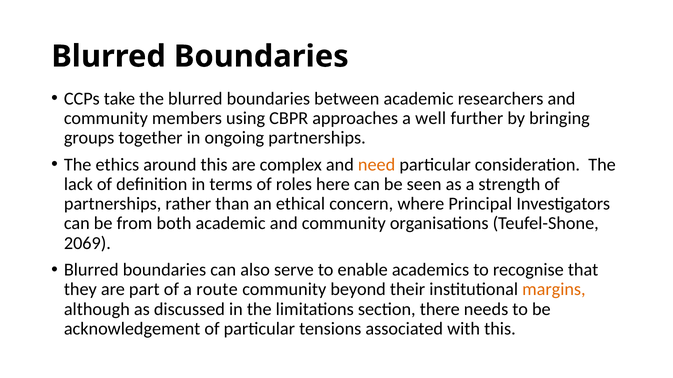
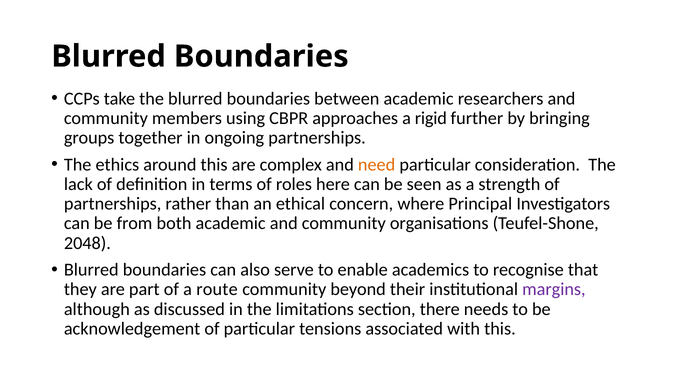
well: well -> rigid (431, 118)
2069: 2069 -> 2048 (87, 243)
margins colour: orange -> purple (554, 290)
